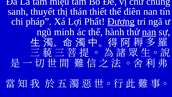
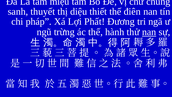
thán: thán -> diệu (79, 11)
Đương underline: present -> none (121, 21)
minh: minh -> trừng (64, 32)
